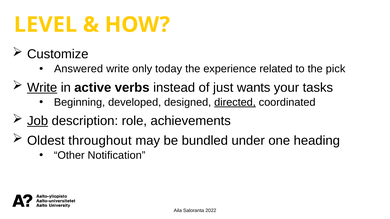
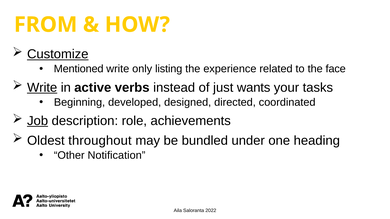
LEVEL: LEVEL -> FROM (46, 25)
Customize underline: none -> present (58, 54)
Answered: Answered -> Mentioned (79, 69)
today: today -> listing (169, 69)
pick: pick -> face (336, 69)
directed underline: present -> none (235, 102)
